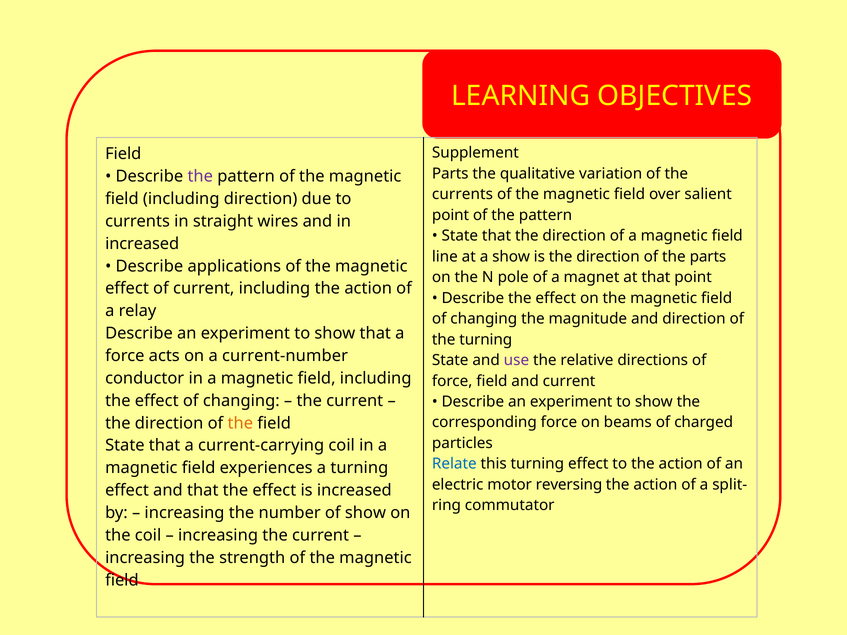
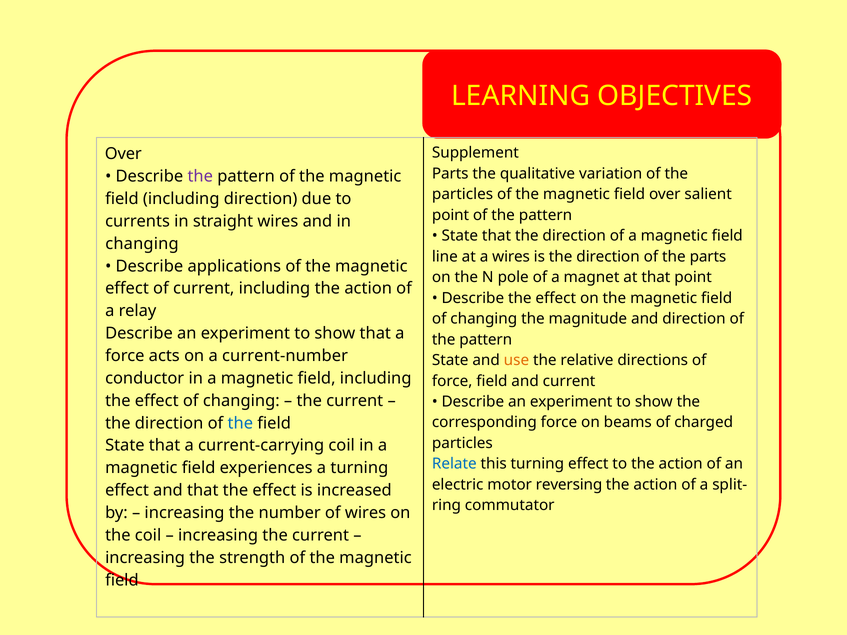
Field: Field -> Over (123, 154)
currents: currents -> particles (463, 194)
increased: increased -> changing (142, 244)
a show: show -> wires (511, 257)
turning: turning -> pattern (486, 340)
use colour: purple -> orange (516, 360)
the colour: orange -> blue (240, 423)
of show: show -> wires (365, 513)
